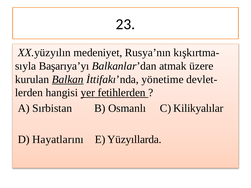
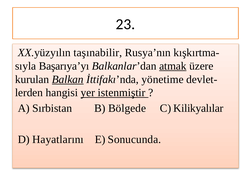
medeniyet: medeniyet -> taşınabilir (98, 53)
atmak underline: none -> present (173, 66)
fetihlerden: fetihlerden -> istenmiştir (122, 93)
Osmanlı: Osmanlı -> Bölgede (127, 108)
Yüzyıllarda: Yüzyıllarda -> Sonucunda (134, 140)
